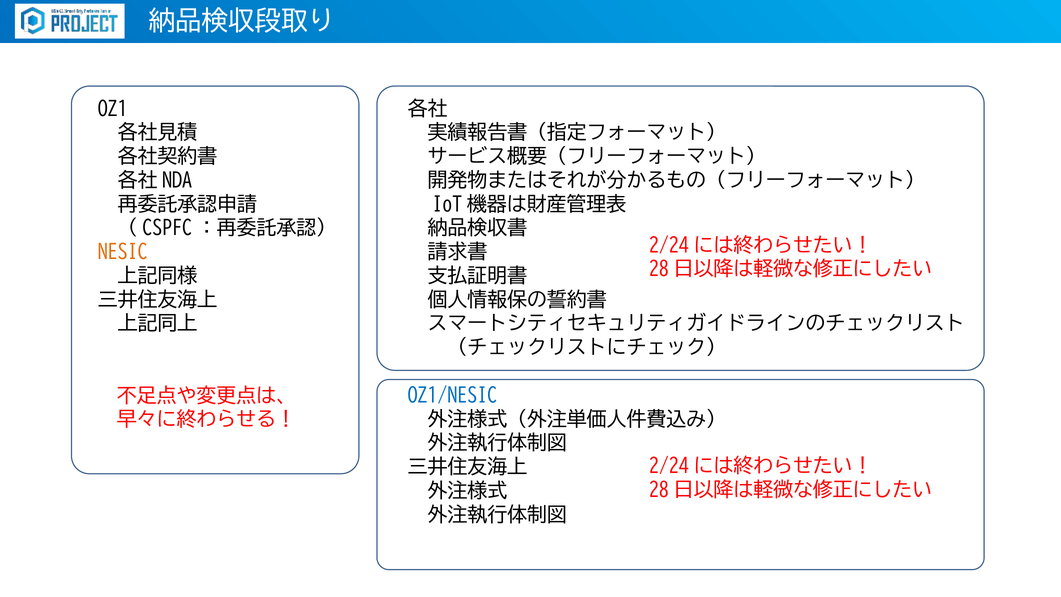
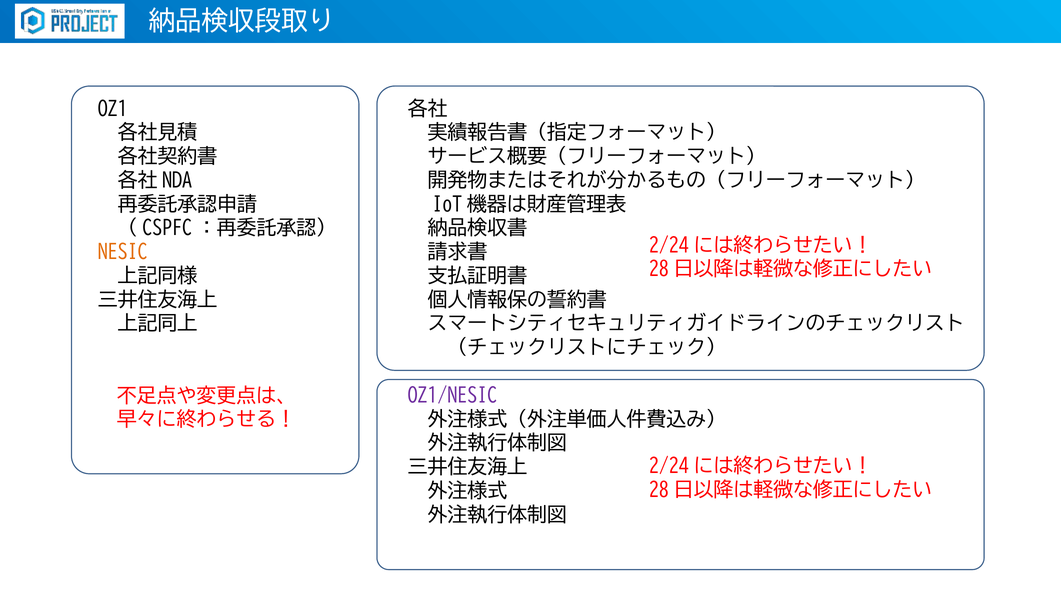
OZ1/NESIC colour: blue -> purple (452, 395)
